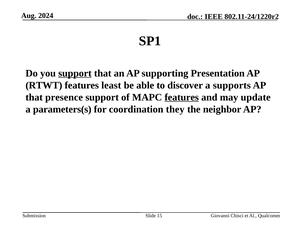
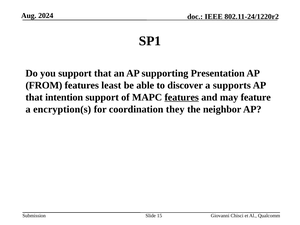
support underline: present -> none (75, 73)
RTWT: RTWT -> FROM (44, 85)
presence: presence -> intention (64, 97)
update: update -> feature (256, 97)
parameters(s: parameters(s -> encryption(s (62, 109)
